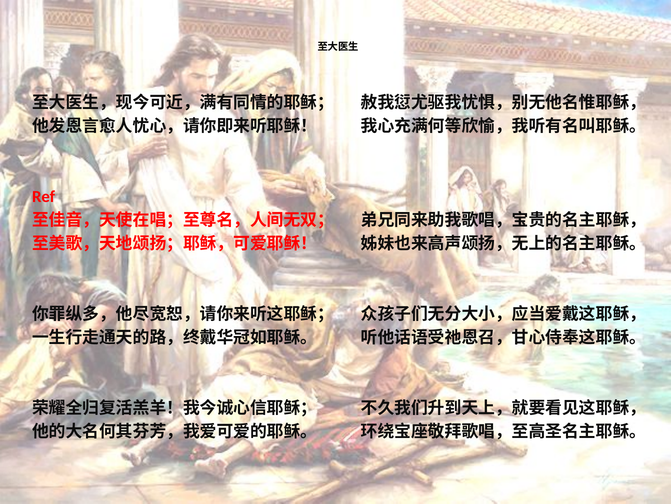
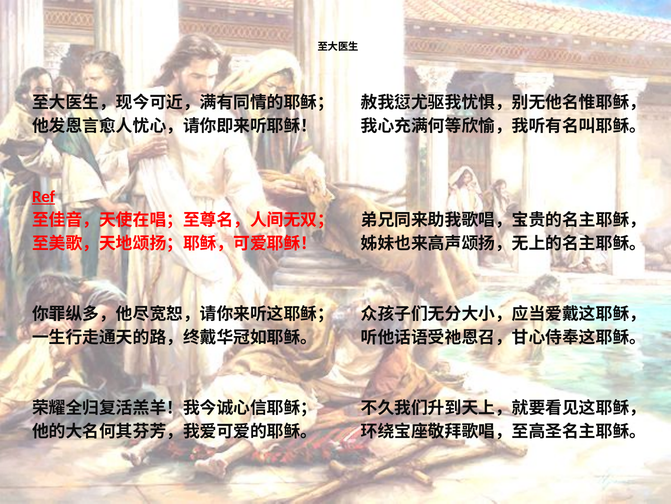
Ref underline: none -> present (44, 196)
